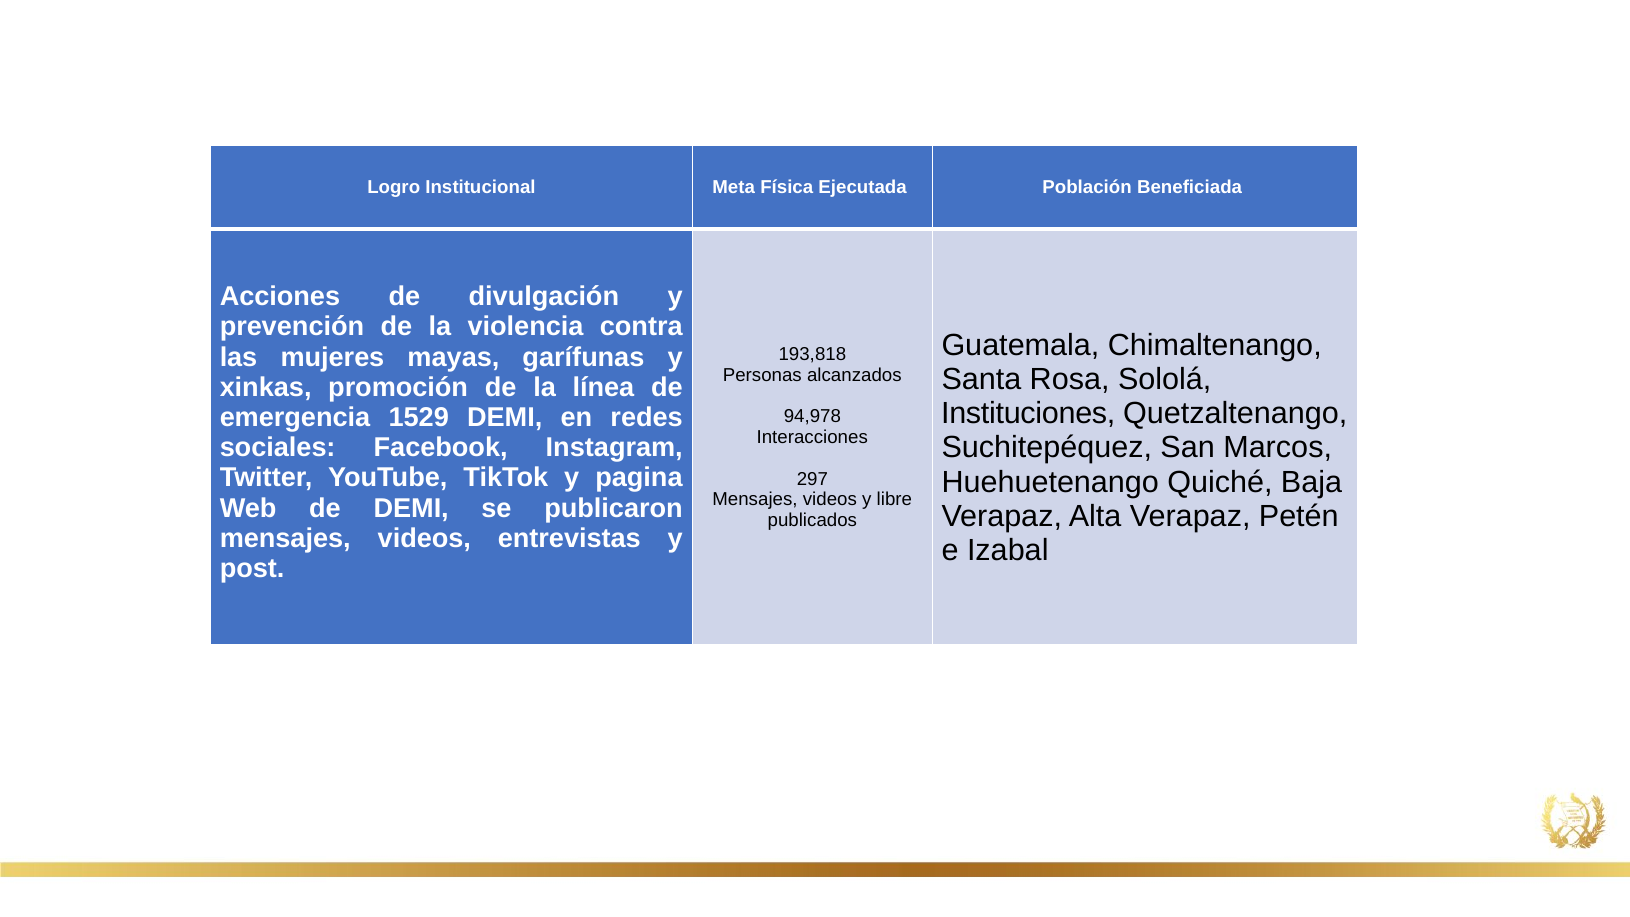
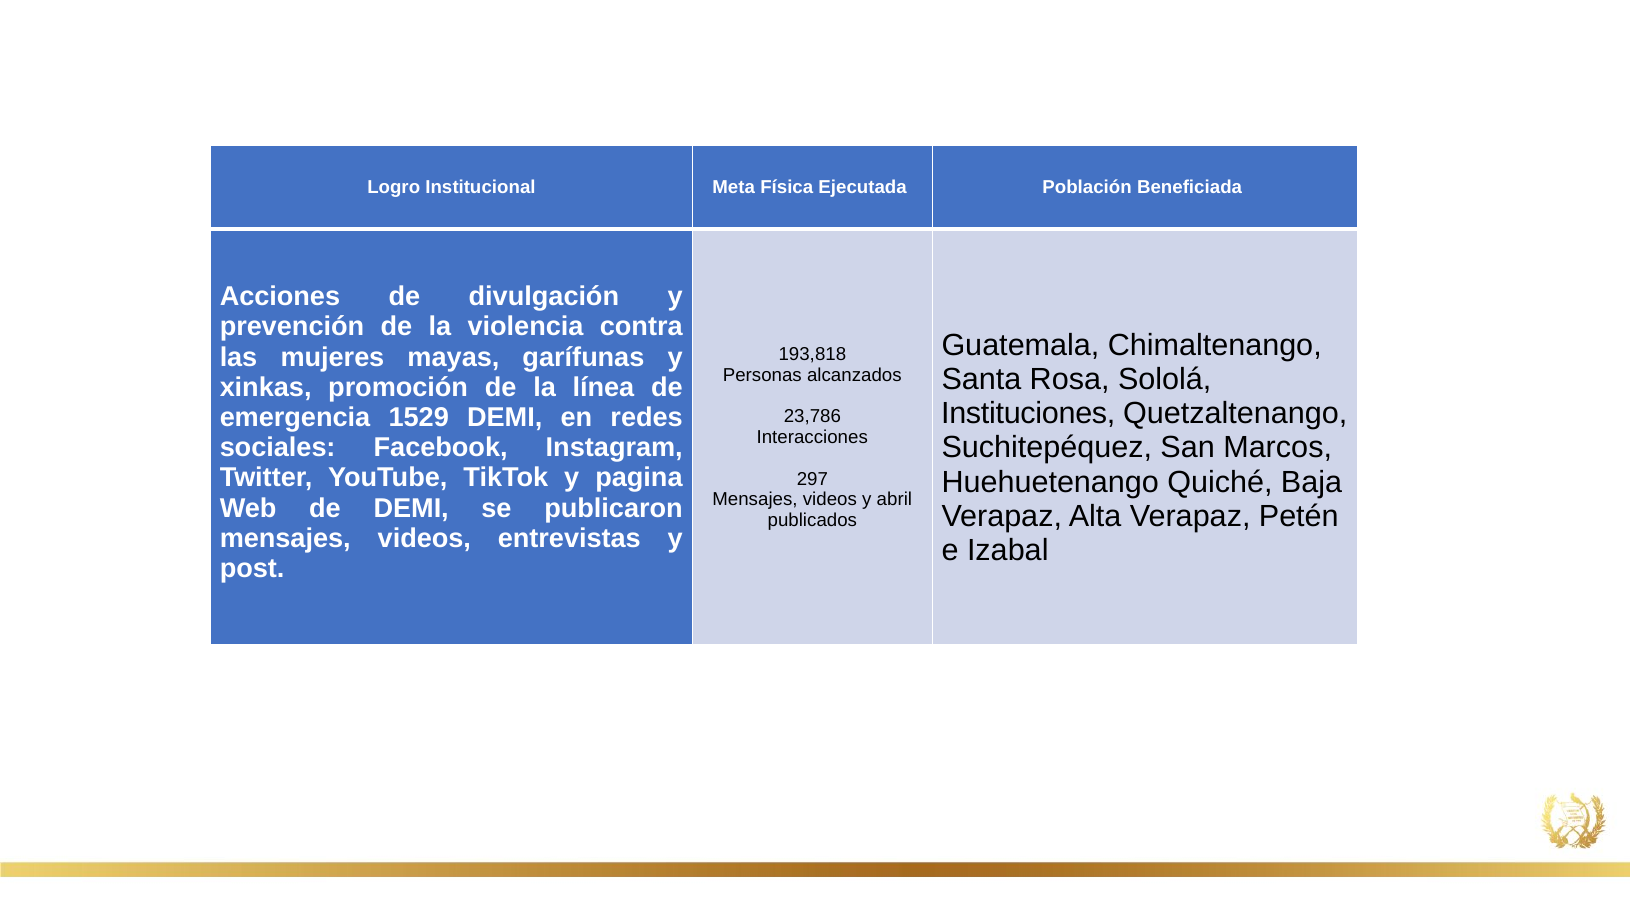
94,978: 94,978 -> 23,786 (812, 416)
libre: libre -> abril (894, 500)
